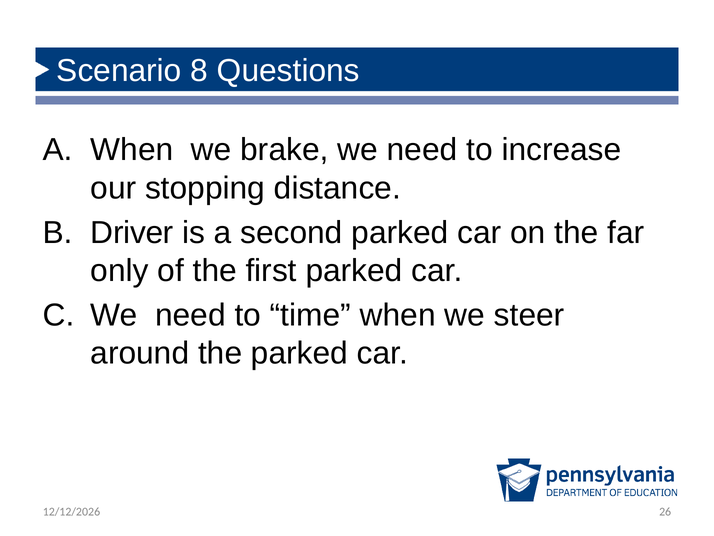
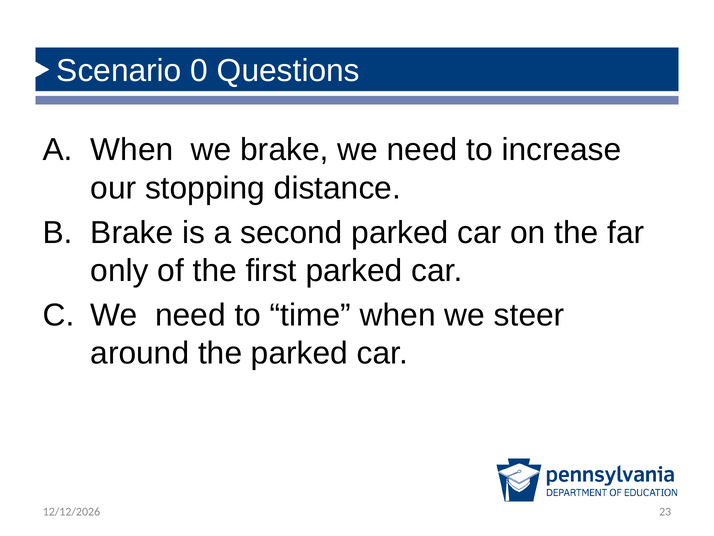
8: 8 -> 0 (199, 71)
Driver: Driver -> Brake (132, 232)
26: 26 -> 23 (665, 511)
